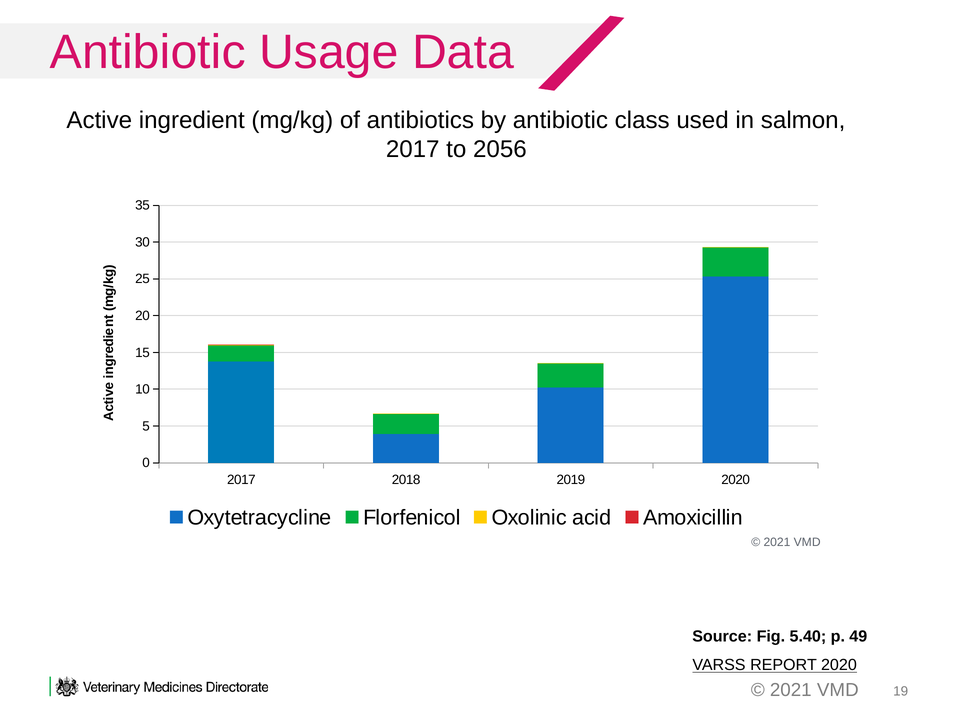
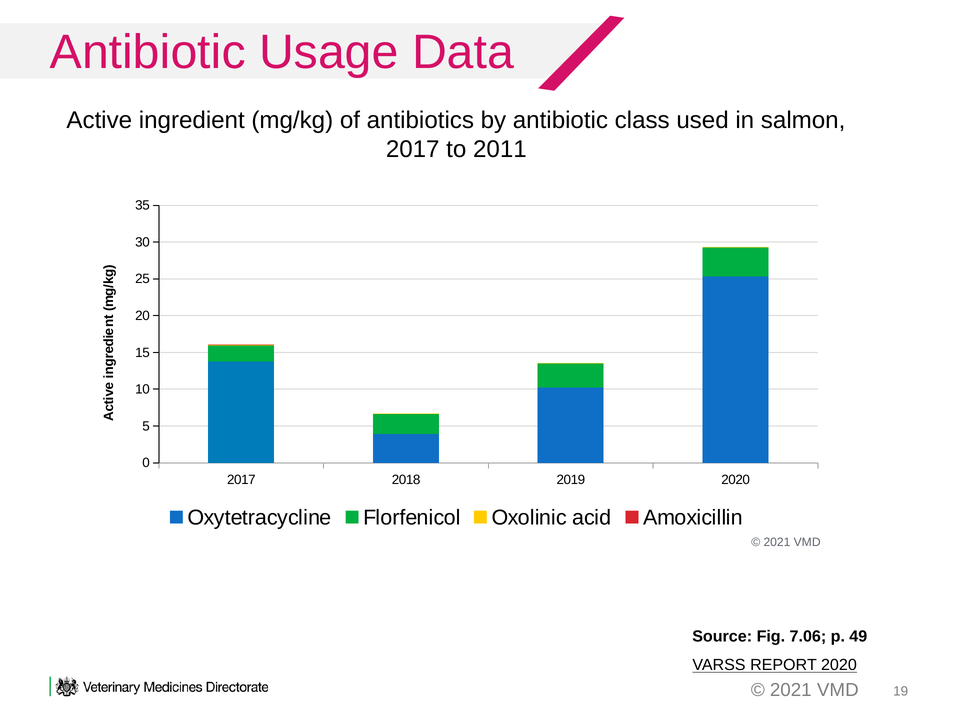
2056: 2056 -> 2011 (500, 149)
5.40: 5.40 -> 7.06 (808, 637)
